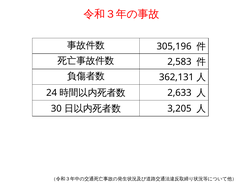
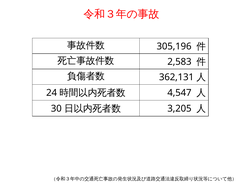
2,633: 2,633 -> 4,547 (179, 92)
